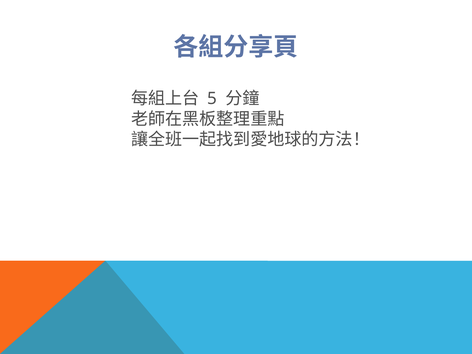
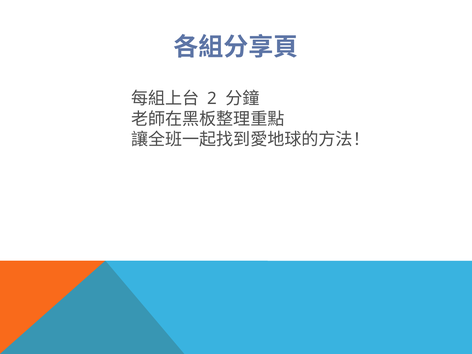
5: 5 -> 2 (212, 99)
